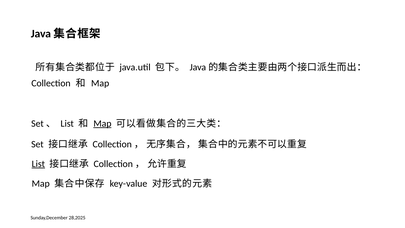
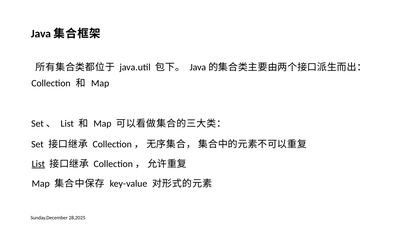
Map underline: present -> none (102, 123)
